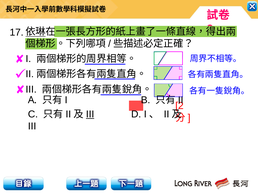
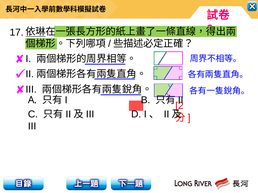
III underline: present -> none (90, 114)
